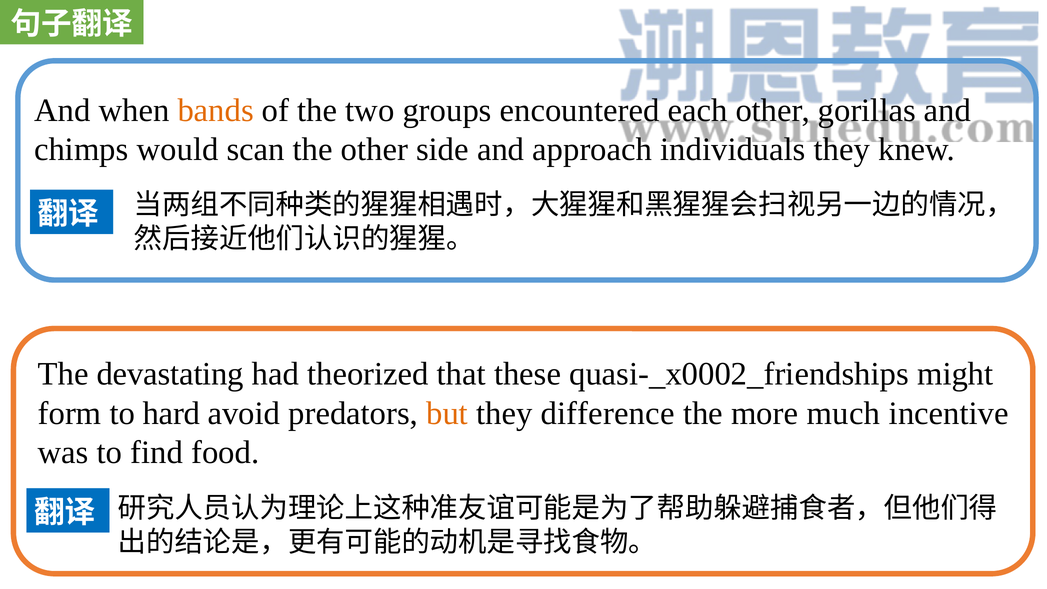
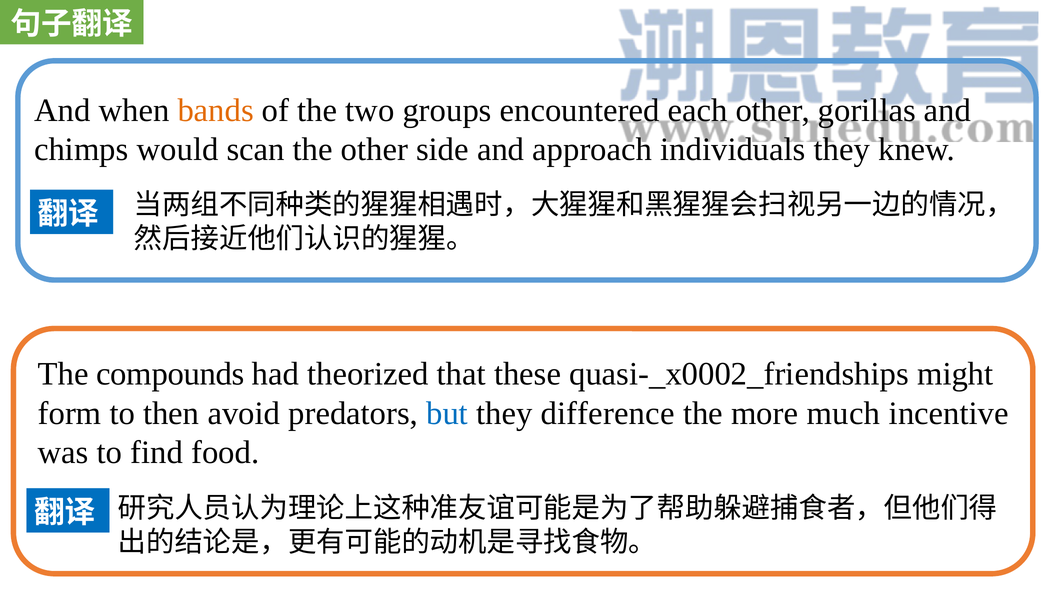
devastating: devastating -> compounds (170, 374)
hard: hard -> then (171, 413)
but colour: orange -> blue (447, 413)
